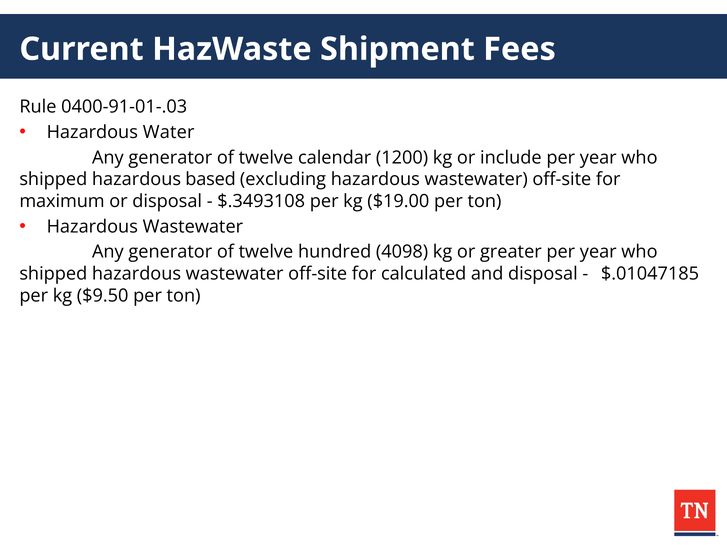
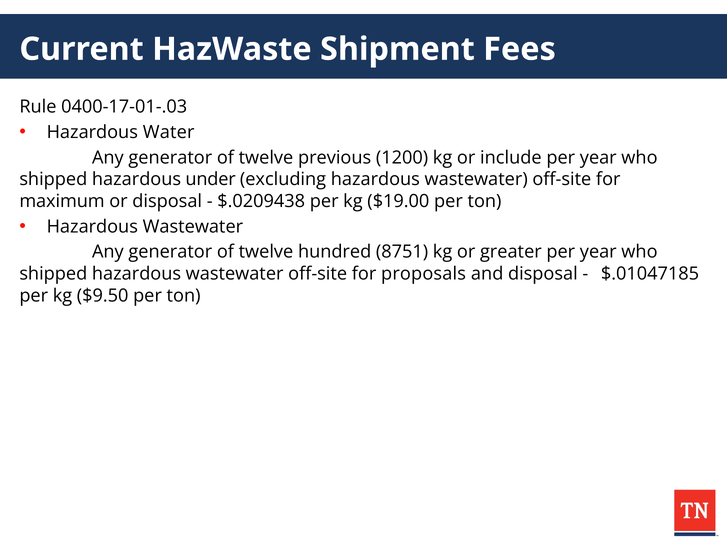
0400-91-01-.03: 0400-91-01-.03 -> 0400-17-01-.03 (124, 107)
calendar: calendar -> previous (335, 158)
based: based -> under (211, 179)
$.3493108: $.3493108 -> $.0209438 (261, 201)
4098: 4098 -> 8751 (402, 252)
calculated: calculated -> proposals (424, 274)
